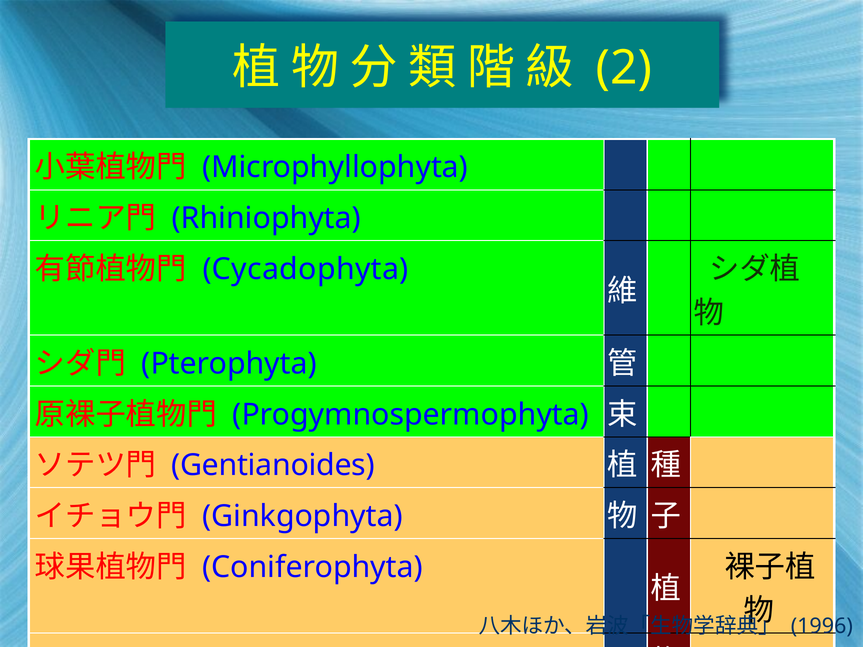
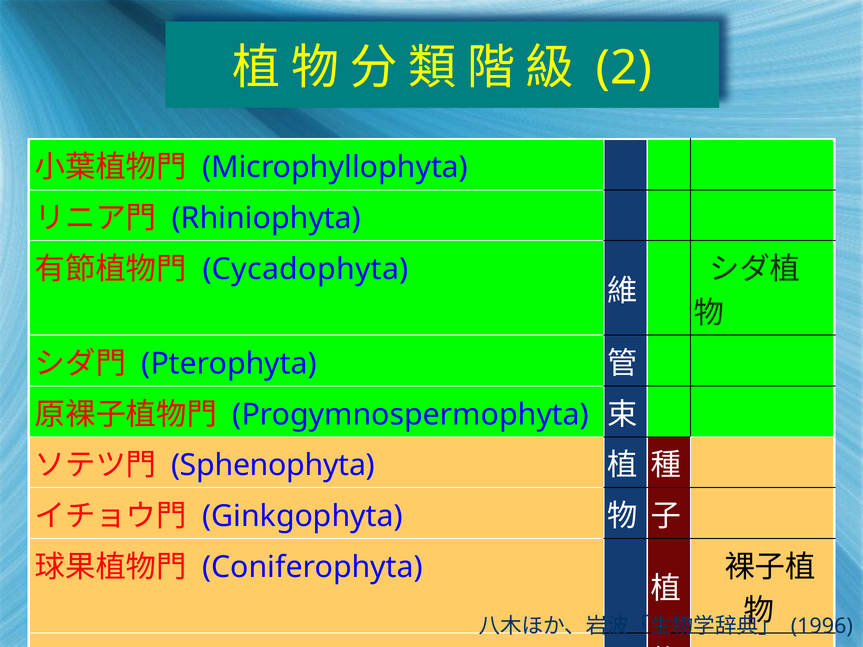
Gentianoides: Gentianoides -> Sphenophyta (273, 466)
